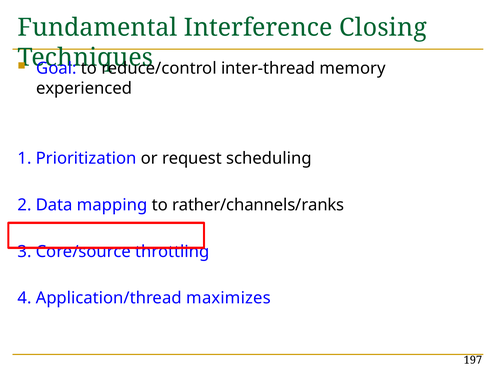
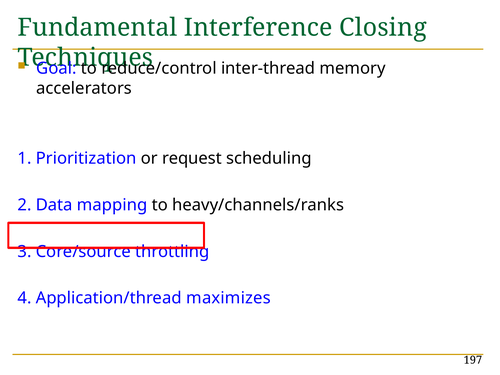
experienced: experienced -> accelerators (84, 88)
rather/channels/ranks: rather/channels/ranks -> heavy/channels/ranks (258, 205)
